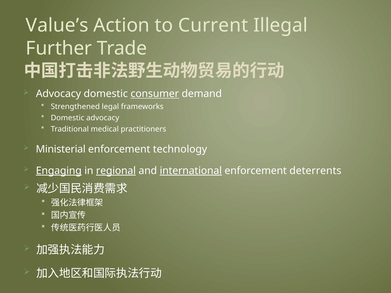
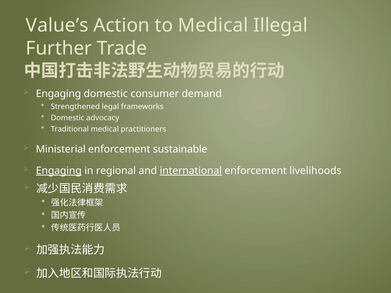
to Current: Current -> Medical (213, 25)
Advocacy: Advocacy -> Engaging (59, 94)
consumer underline: present -> none (155, 94)
technology: technology -> sustainable (180, 149)
regional underline: present -> none (116, 171)
deterrents: deterrents -> livelihoods (315, 171)
